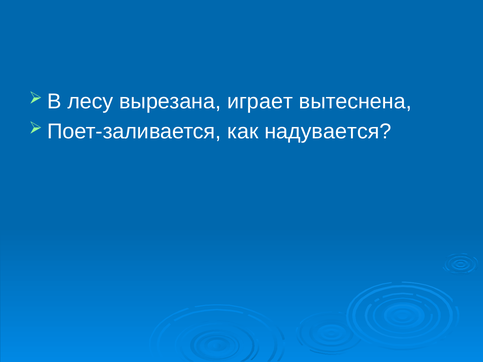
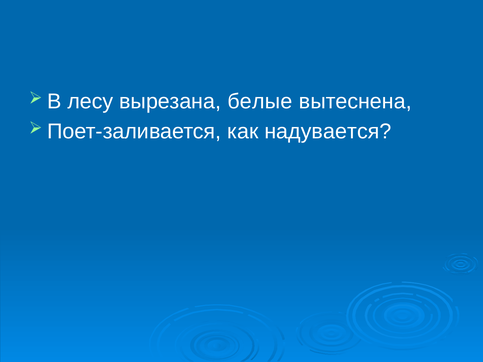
играет: играет -> белые (260, 101)
